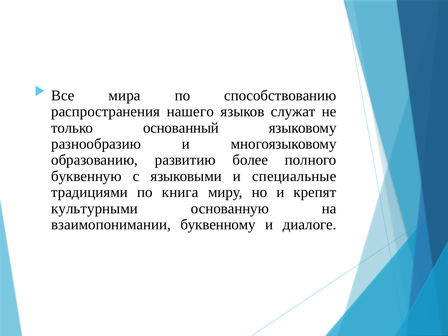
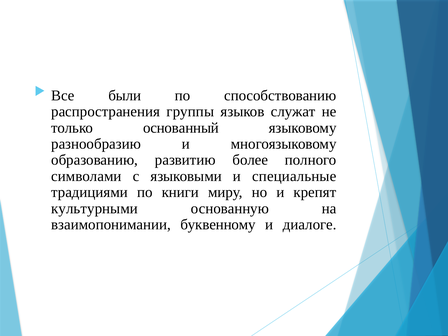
мира: мира -> были (125, 96)
нашего: нашего -> группы (190, 112)
буквенную: буквенную -> символами (86, 176)
книга: книга -> книги (180, 192)
